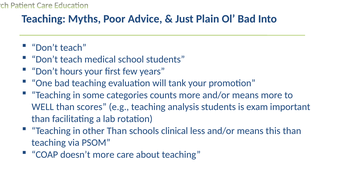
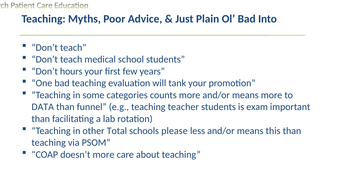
WELL: WELL -> DATA (43, 107)
scores: scores -> funnel (92, 107)
analysis: analysis -> teacher (183, 107)
other Than: Than -> Total (117, 131)
clinical: clinical -> please (174, 131)
